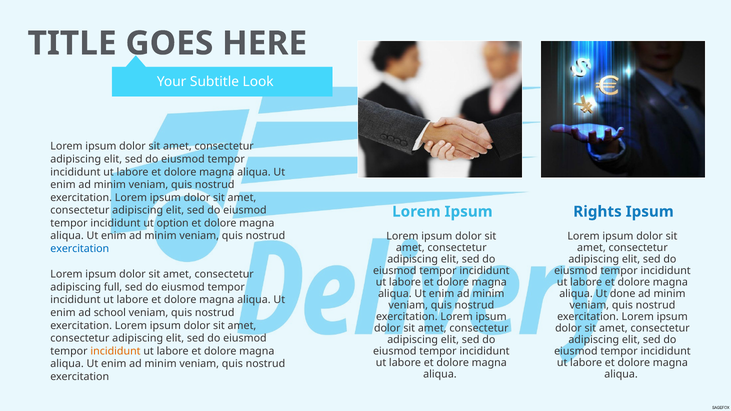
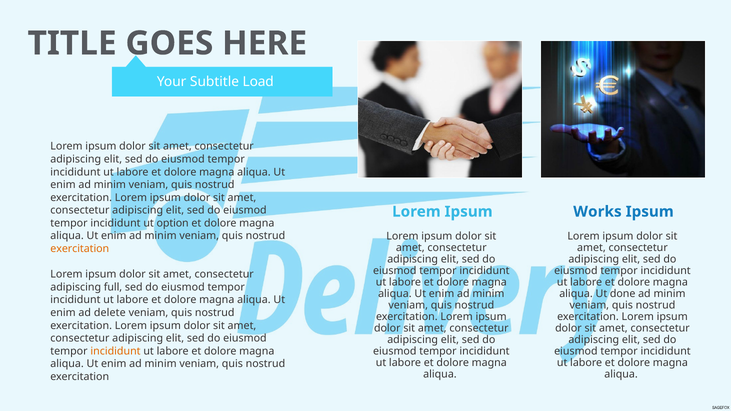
Look: Look -> Load (258, 82)
Rights: Rights -> Works (597, 212)
exercitation colour: blue -> orange (80, 249)
school: school -> delete (110, 313)
